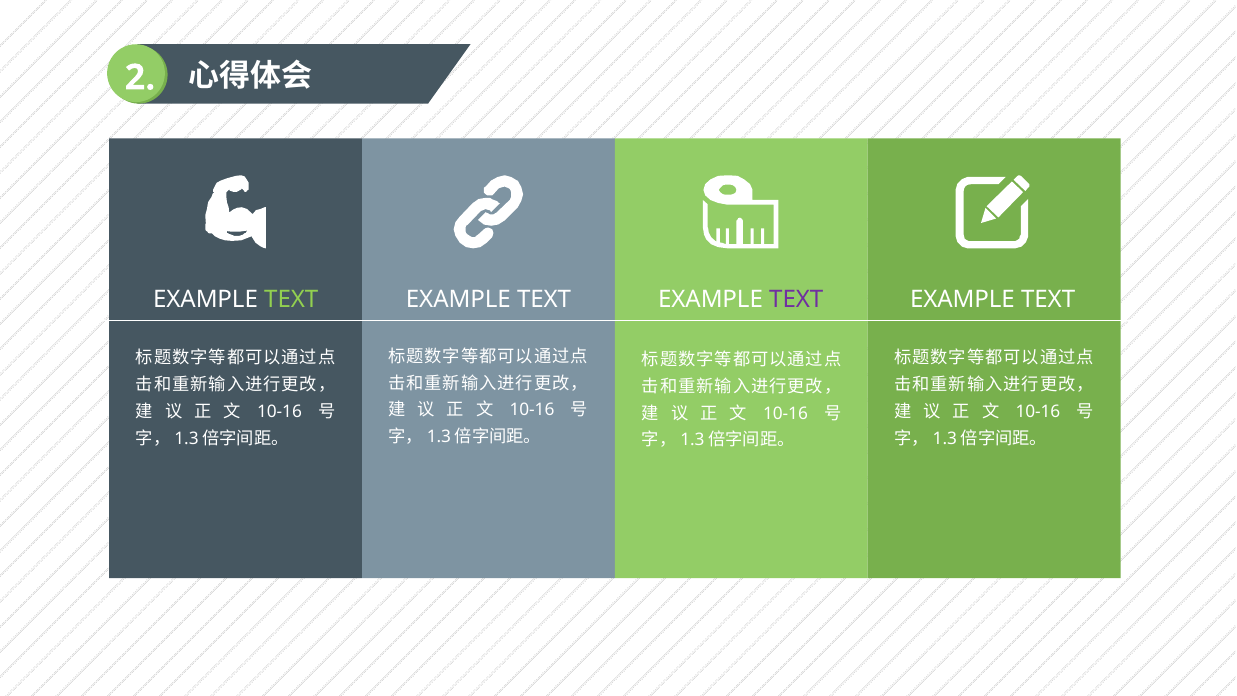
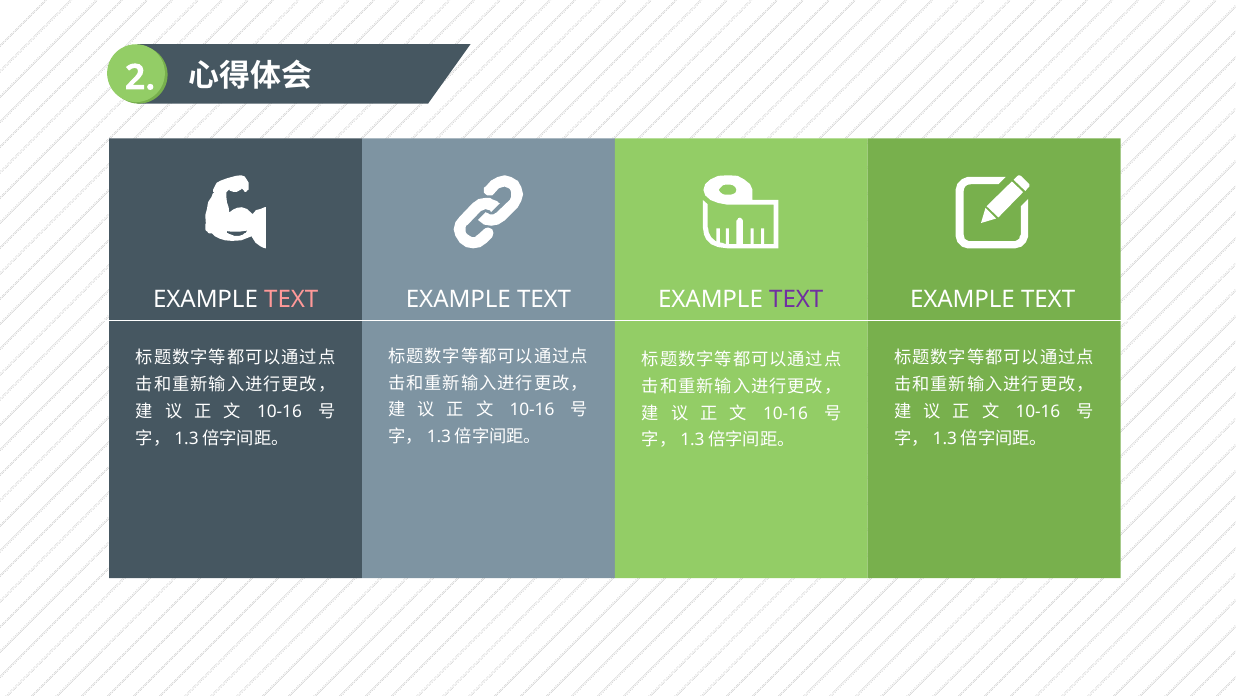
TEXT colour: light green -> pink (291, 300)
